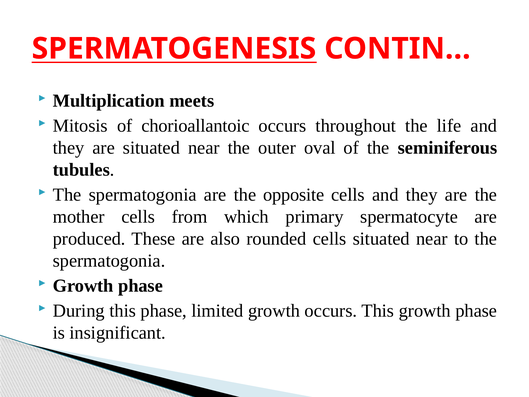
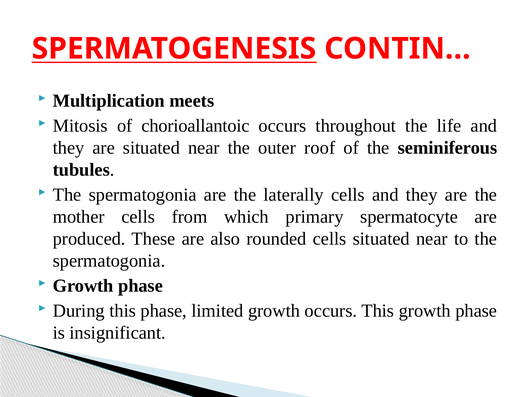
oval: oval -> roof (320, 148)
opposite: opposite -> laterally (294, 195)
